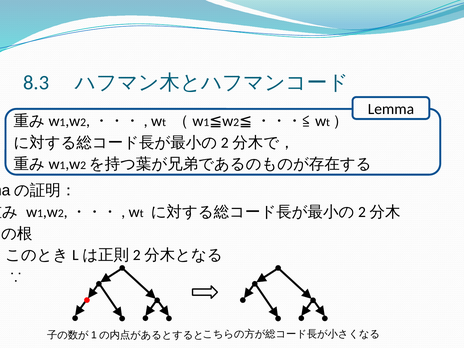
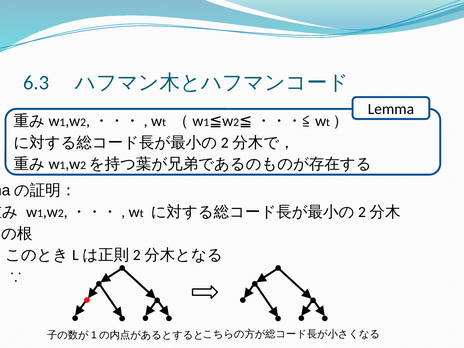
8.3: 8.3 -> 6.3 (36, 83)
